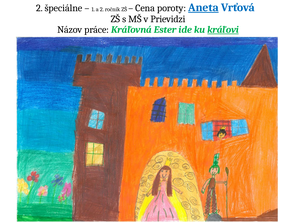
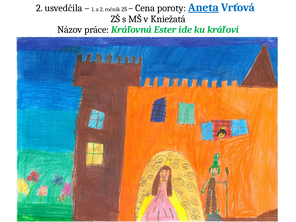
špeciálne: špeciálne -> usvedčila (64, 8)
Prievidzi: Prievidzi -> Kniežatá (168, 19)
kráľovi underline: present -> none (223, 30)
